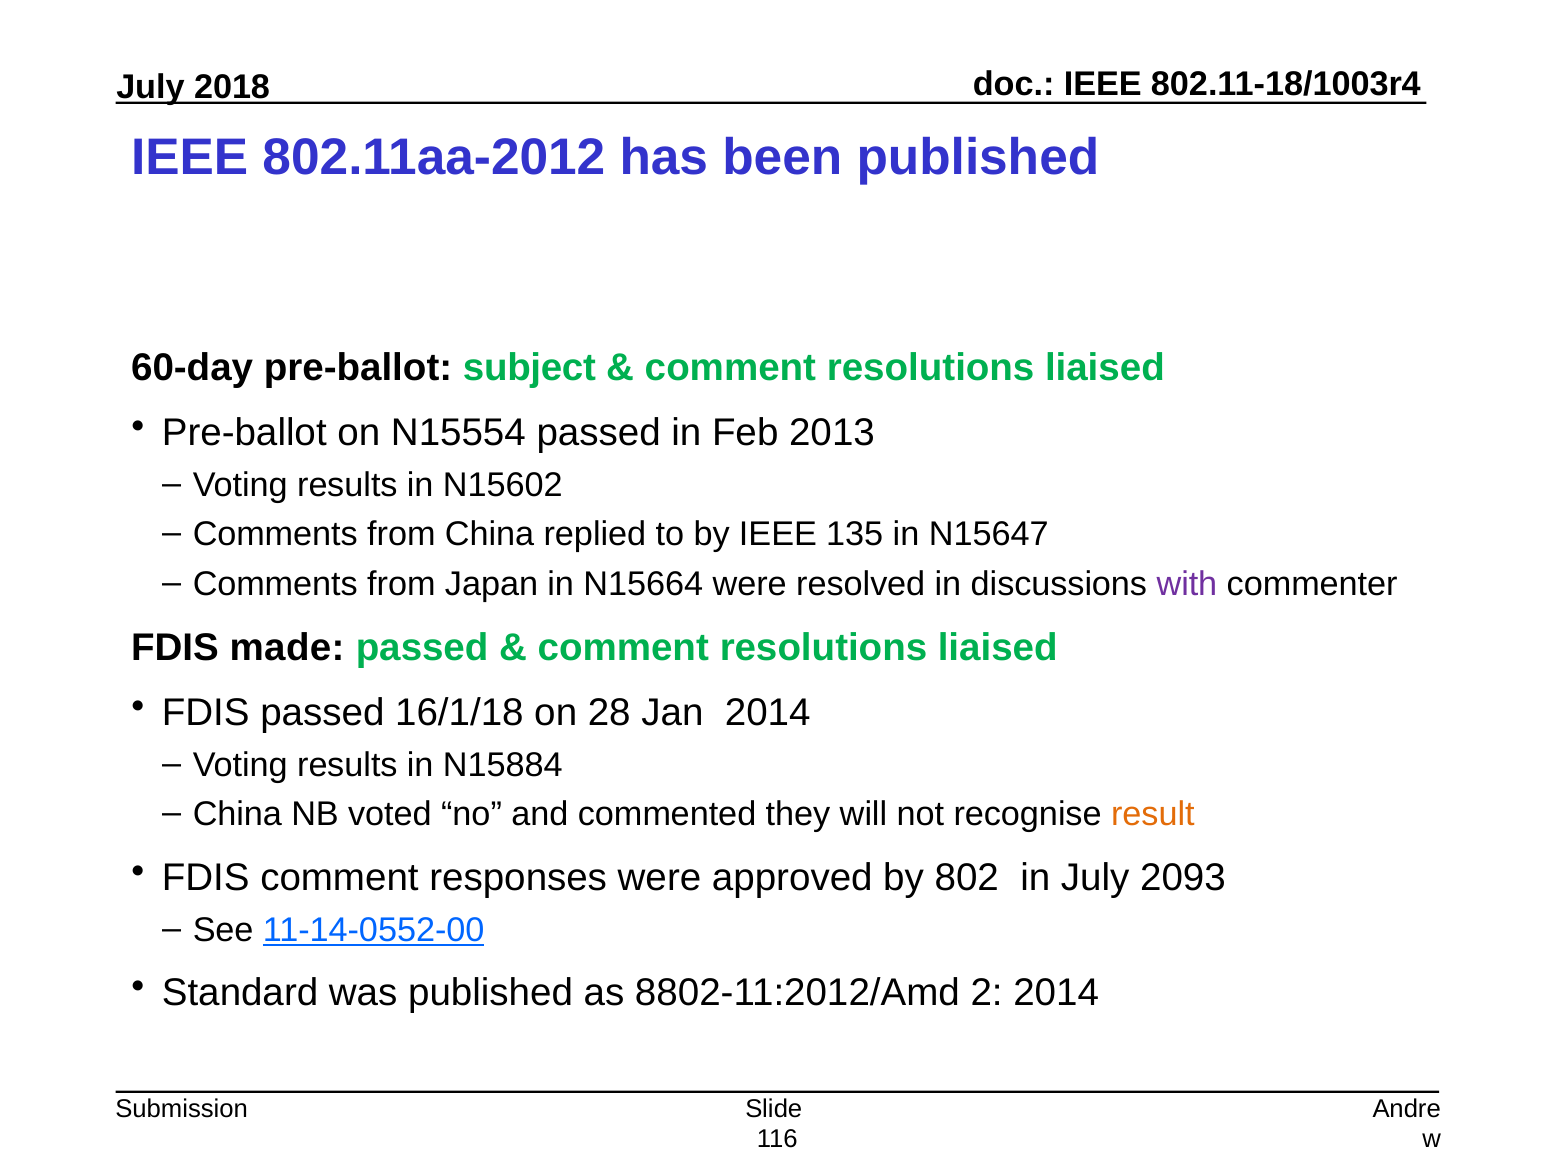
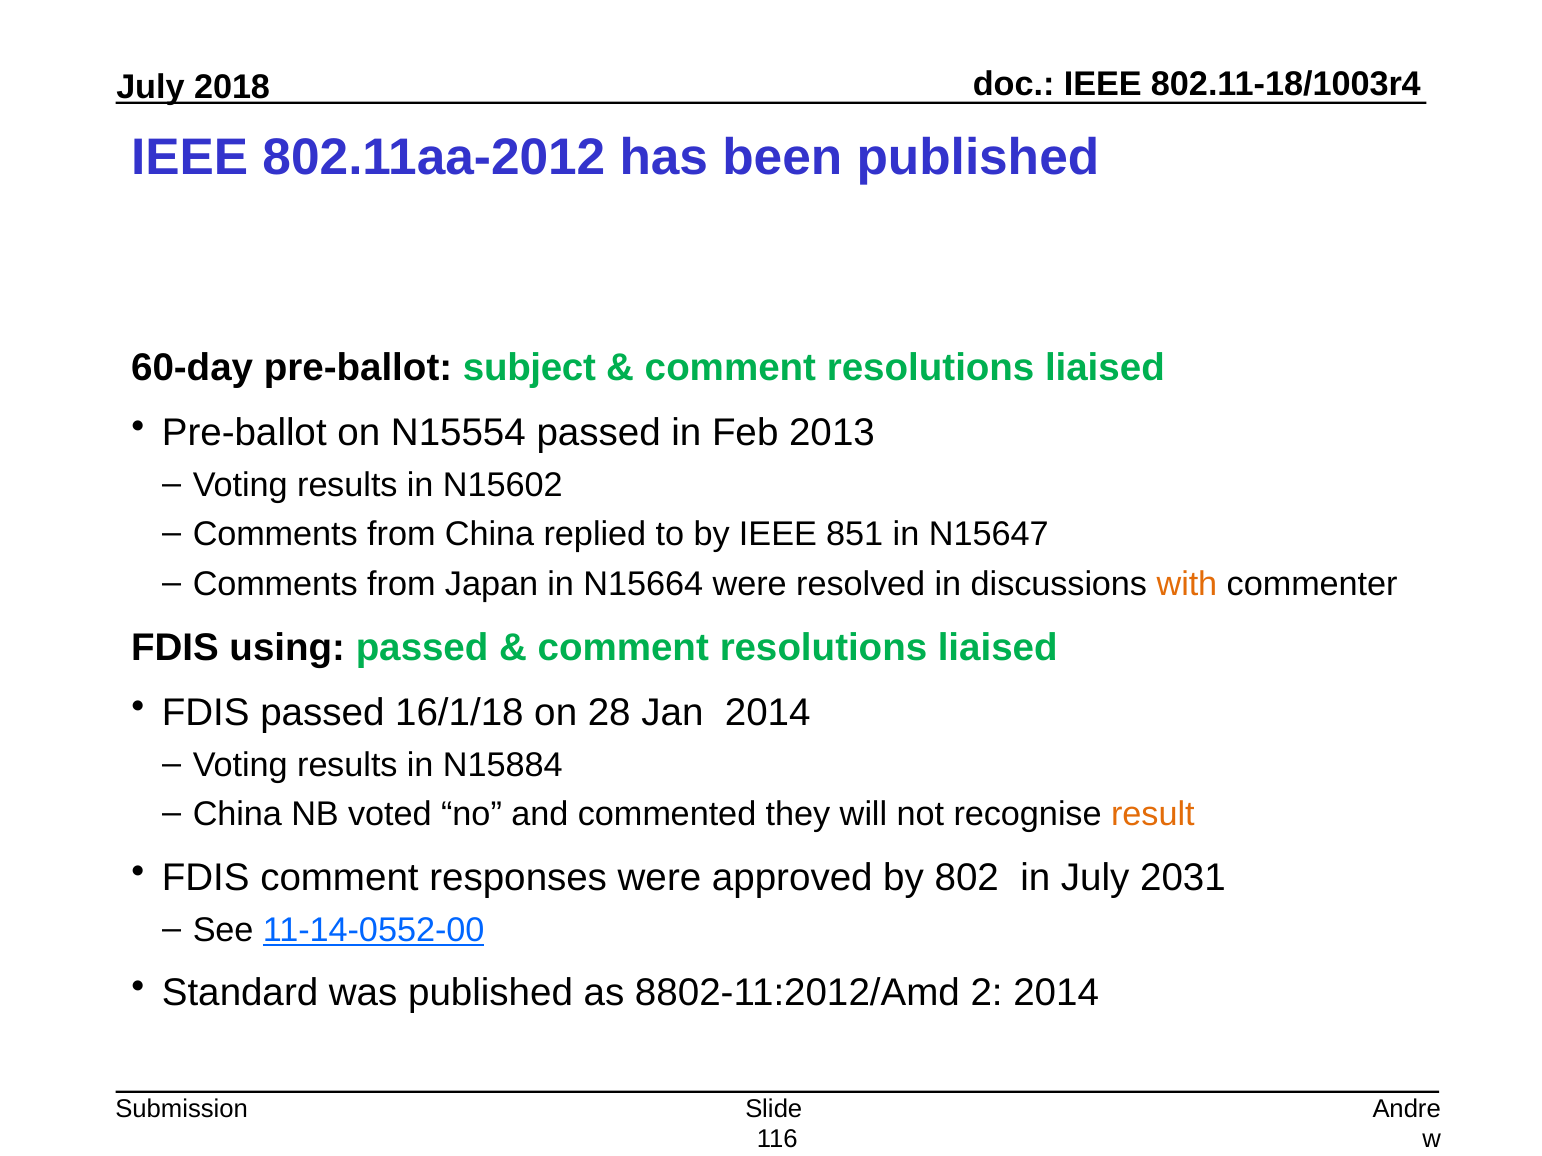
135: 135 -> 851 (855, 535)
with colour: purple -> orange (1187, 584)
made: made -> using (287, 648)
2093: 2093 -> 2031 (1183, 878)
